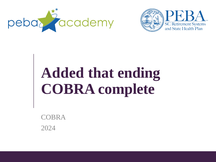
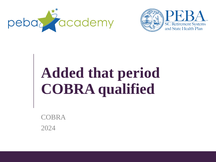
ending: ending -> period (139, 73)
complete: complete -> qualified (126, 89)
